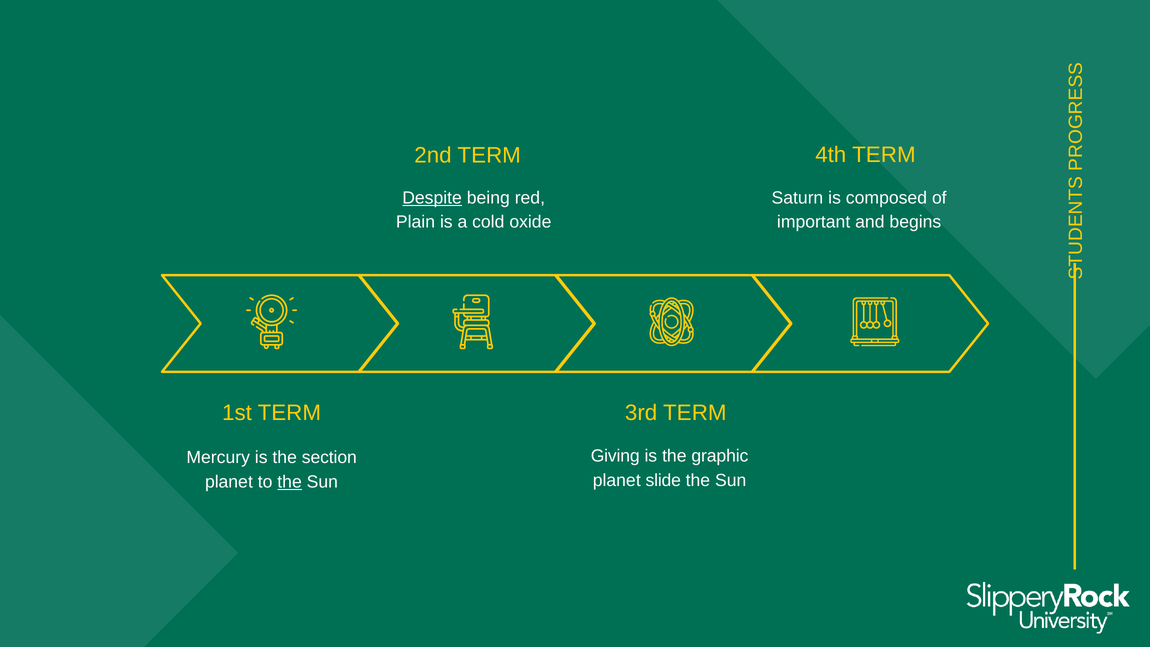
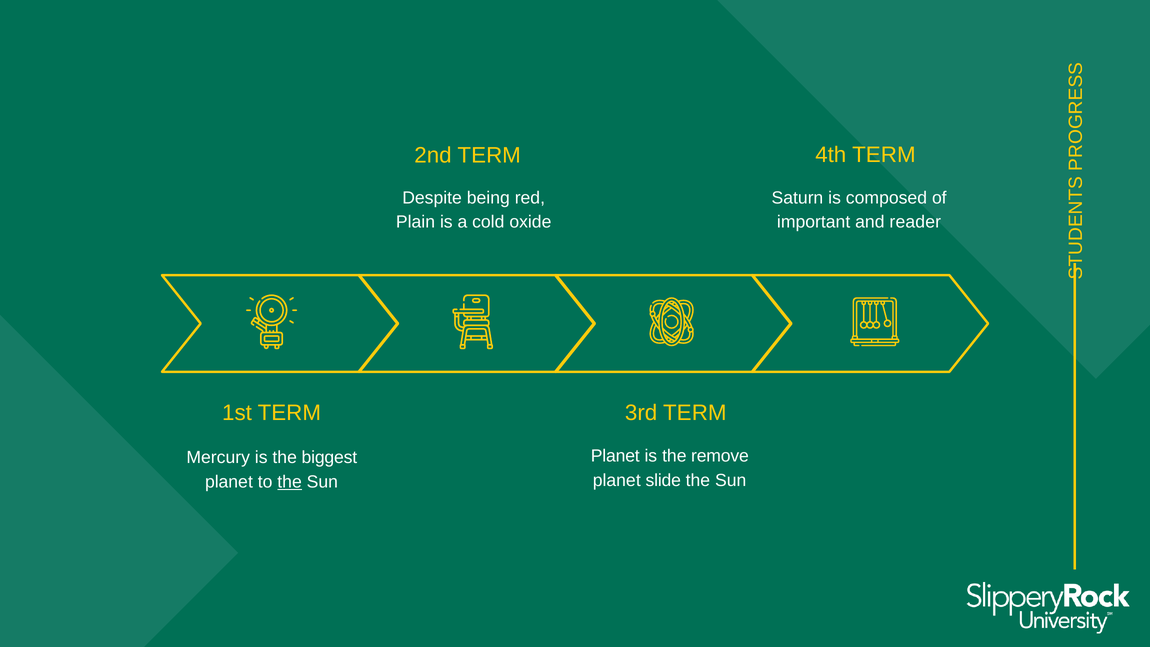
Despite underline: present -> none (432, 198)
begins: begins -> reader (915, 222)
Giving: Giving -> Planet (615, 456)
graphic: graphic -> remove (720, 456)
section: section -> biggest (329, 457)
